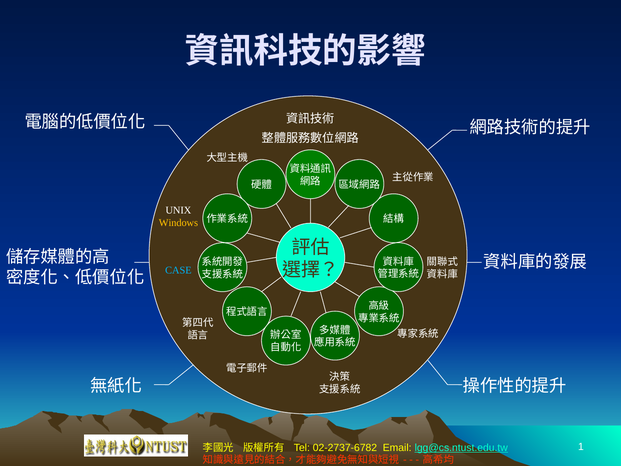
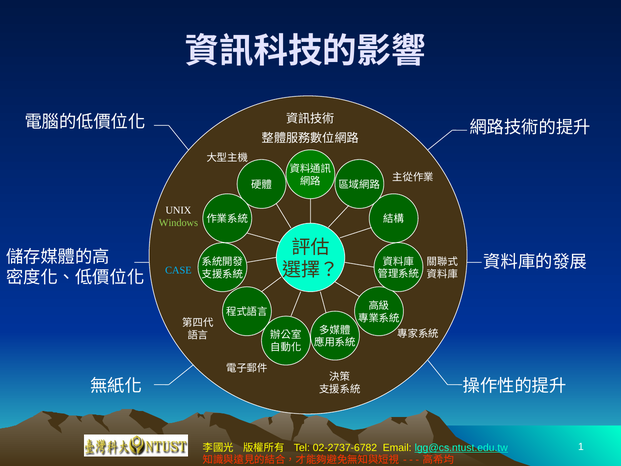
Windows colour: yellow -> light green (178, 223)
